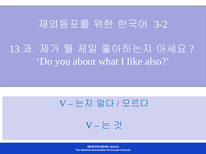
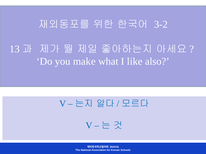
about: about -> make (84, 62)
